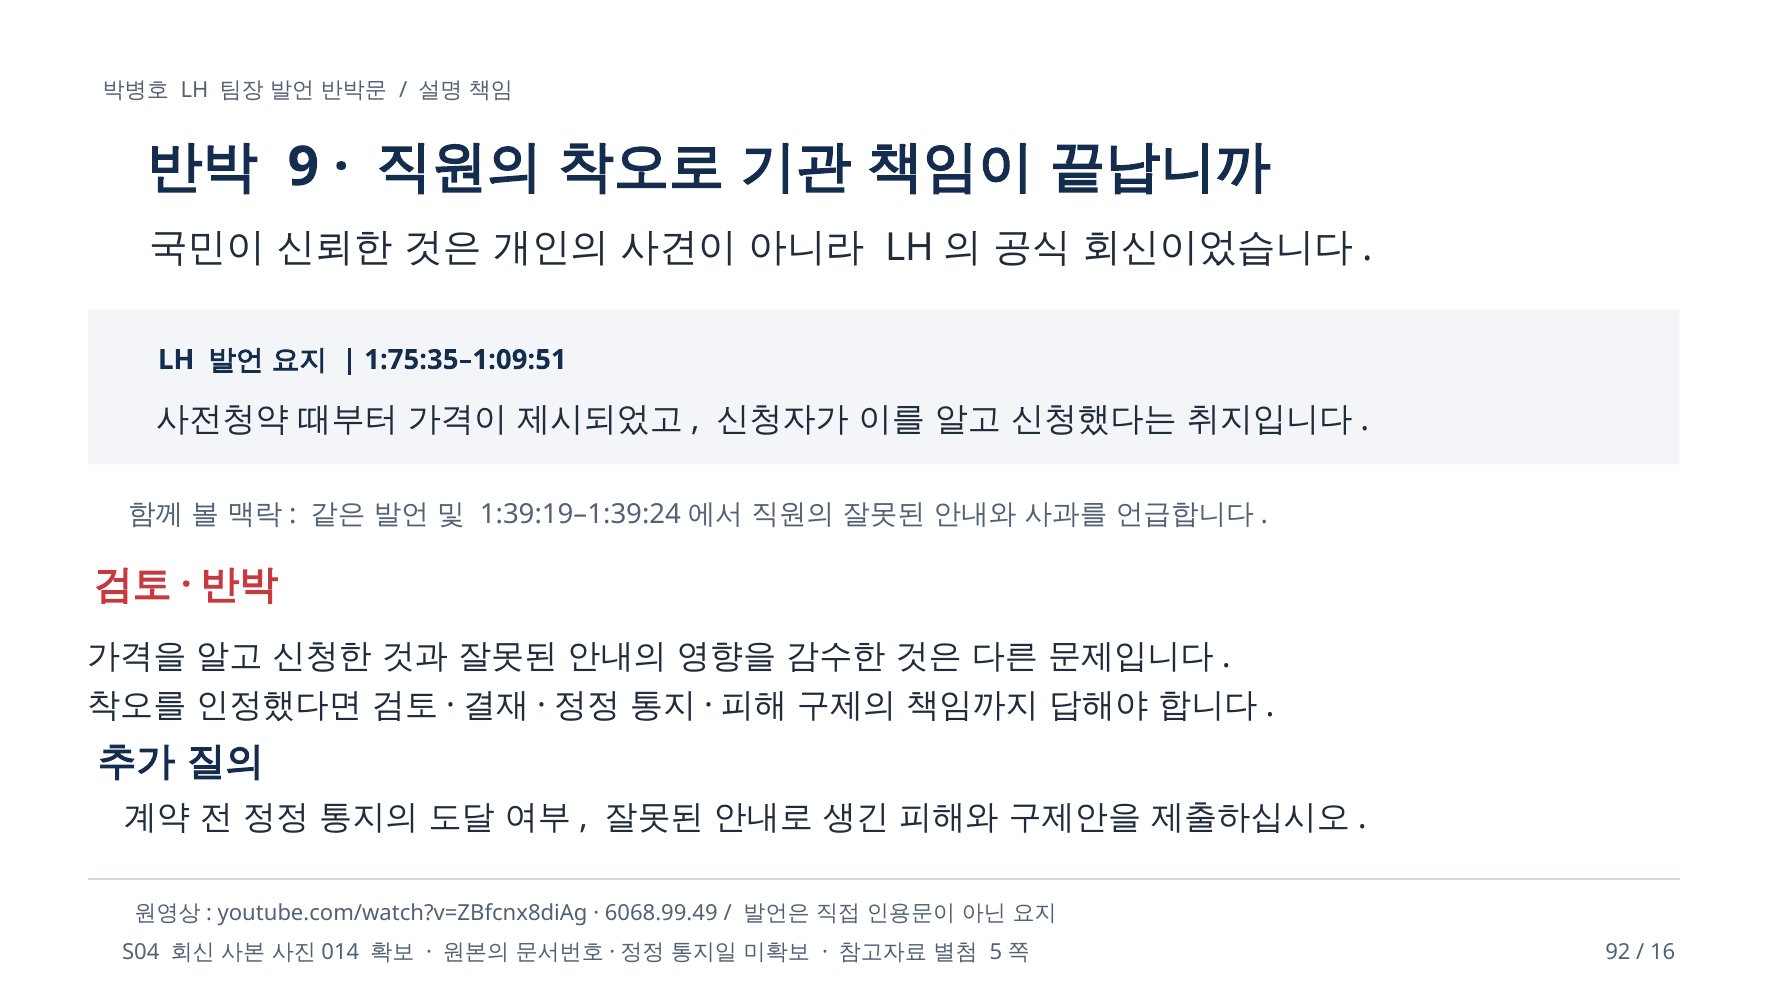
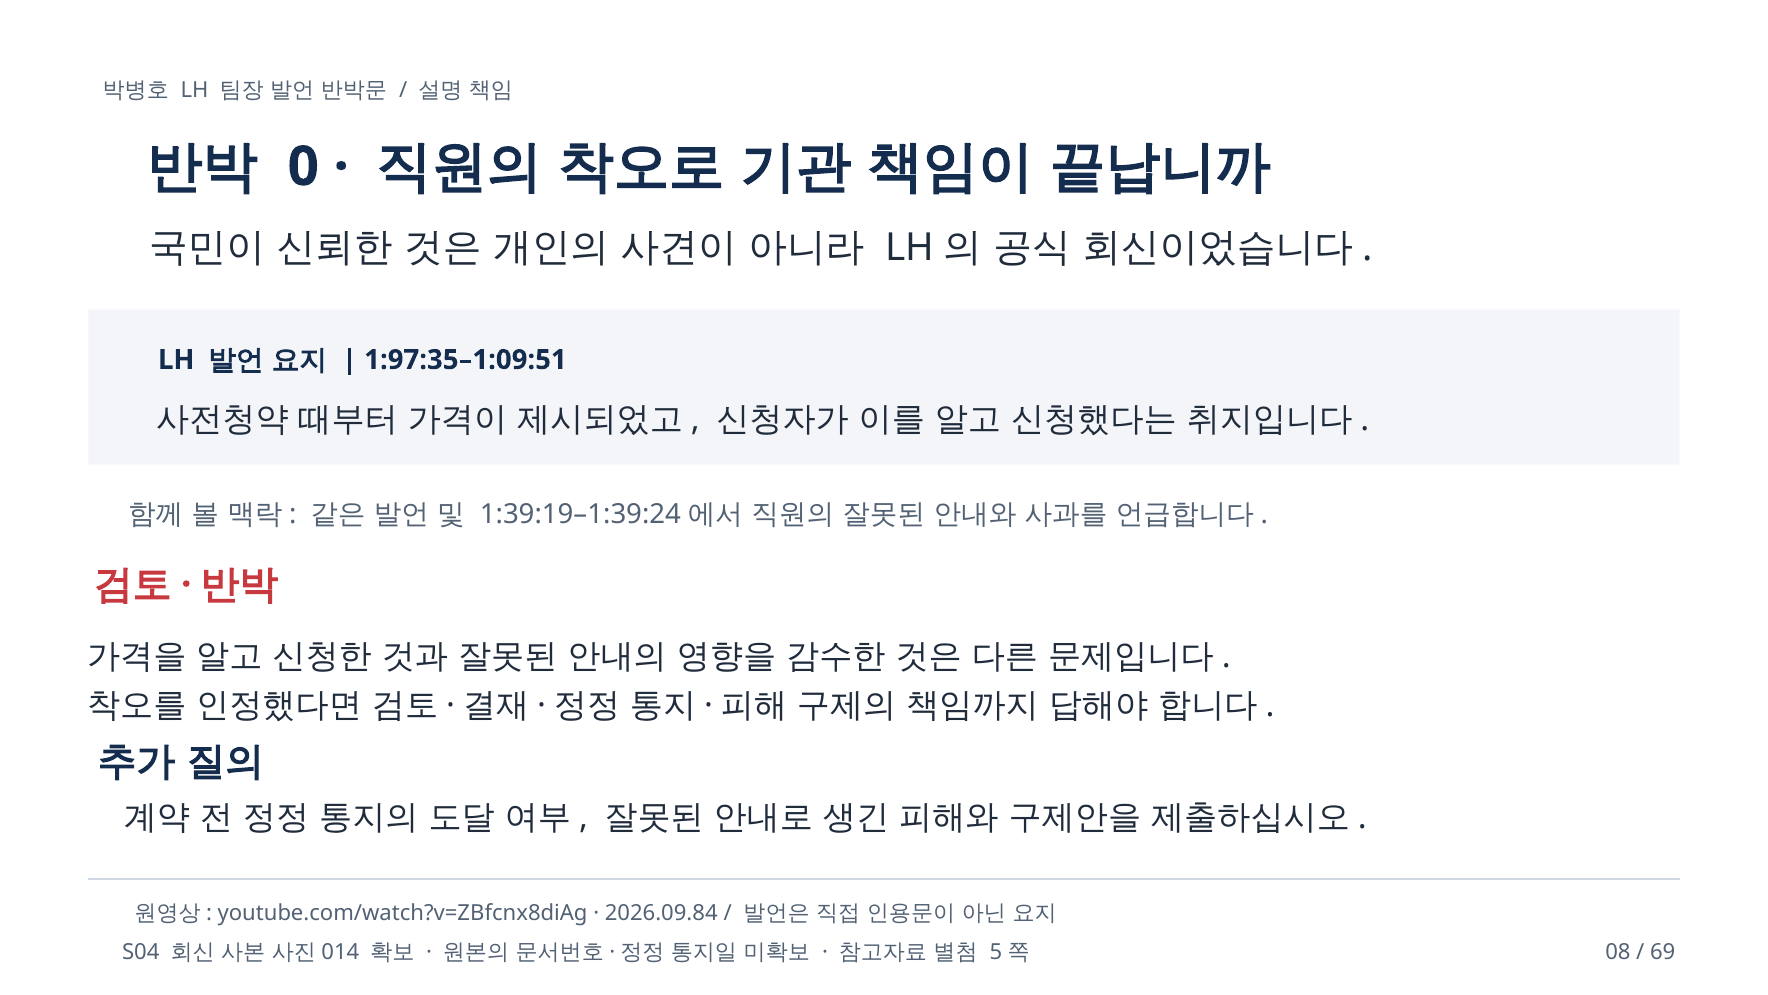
9: 9 -> 0 (303, 167)
1:75:35–1:09:51: 1:75:35–1:09:51 -> 1:97:35–1:09:51 (465, 360)
6068.99.49: 6068.99.49 -> 2026.09.84 (661, 913)
92: 92 -> 08 (1618, 952)
16: 16 -> 69 (1663, 952)
